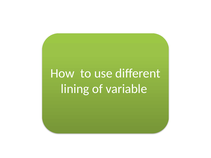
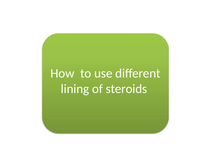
variable: variable -> steroids (126, 89)
